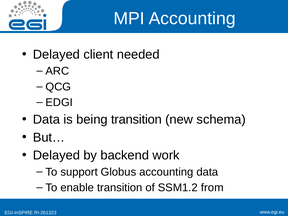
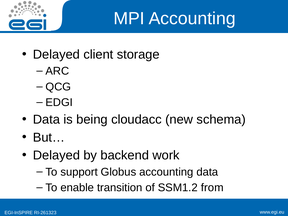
needed: needed -> storage (138, 55)
being transition: transition -> cloudacc (136, 120)
